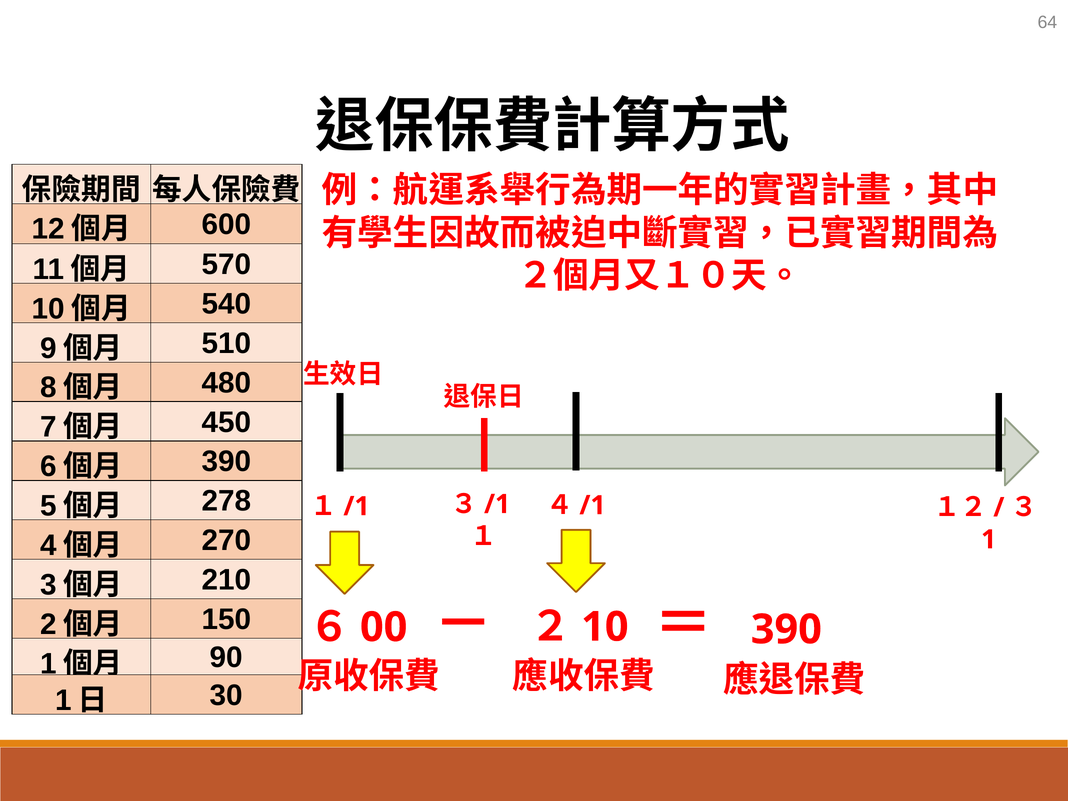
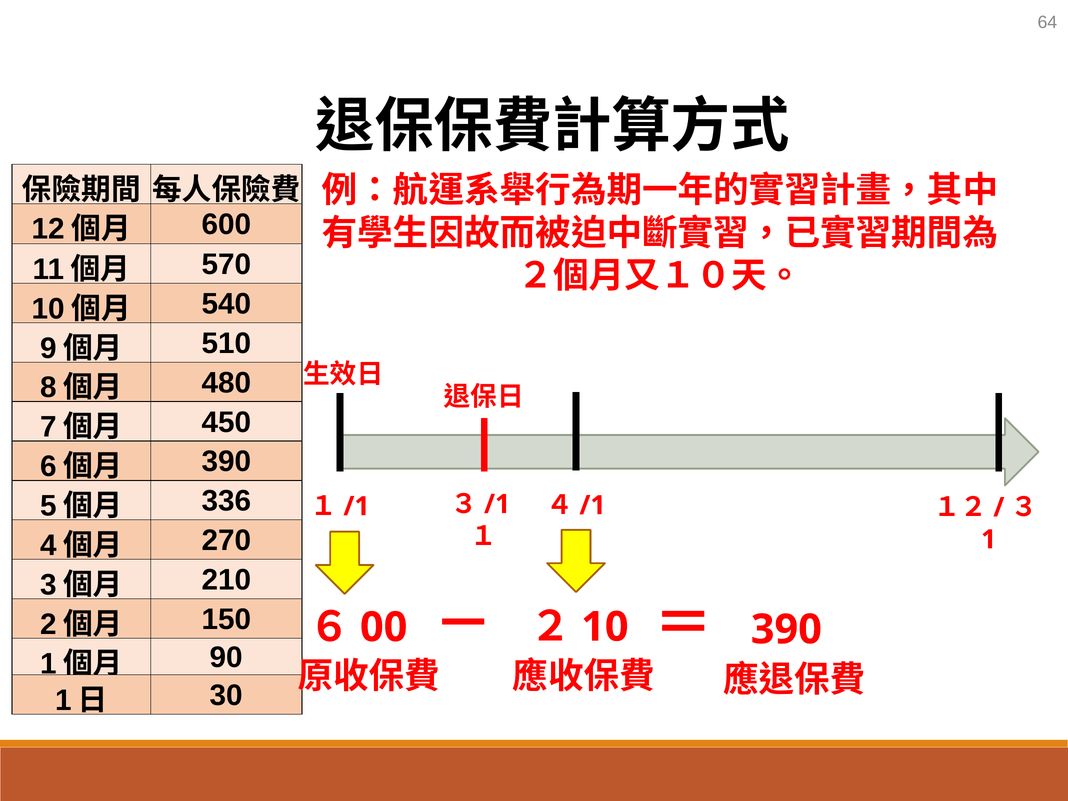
278: 278 -> 336 (226, 501)
